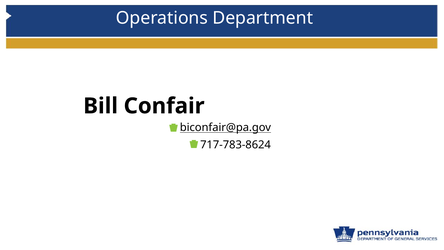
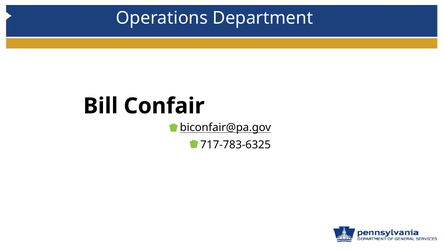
717-783-8624: 717-783-8624 -> 717-783-6325 (236, 145)
